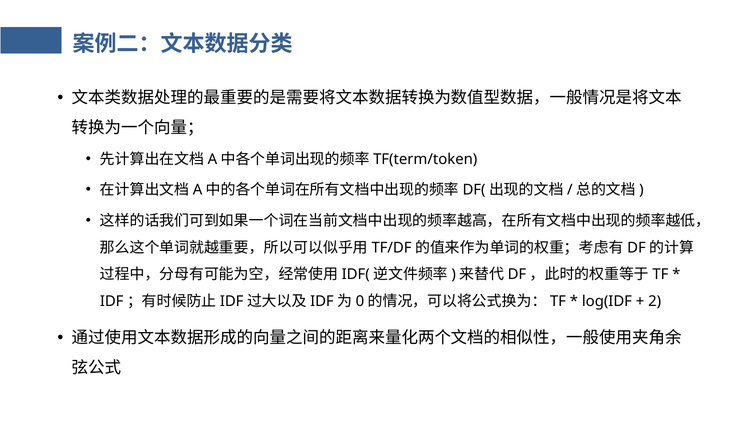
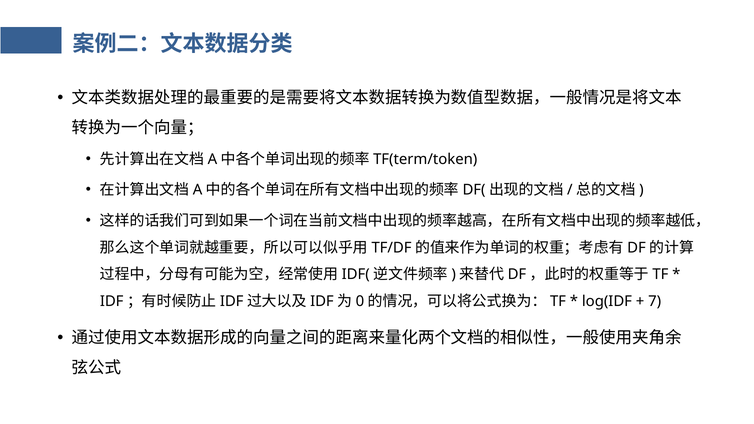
2: 2 -> 7 (655, 301)
